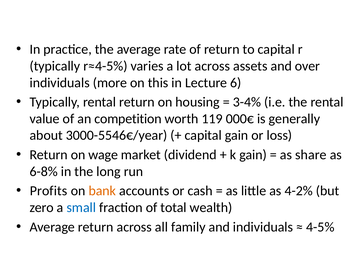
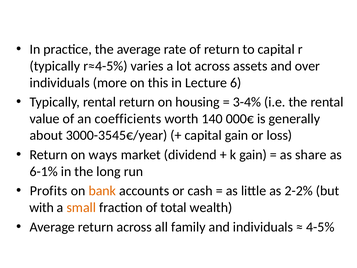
competition: competition -> coefficients (128, 119)
119: 119 -> 140 (212, 119)
3000-5546€/year: 3000-5546€/year -> 3000-3545€/year (117, 135)
wage: wage -> ways (103, 155)
6-8%: 6-8% -> 6-1% (44, 171)
4-2%: 4-2% -> 2-2% (299, 191)
zero: zero -> with (42, 207)
small colour: blue -> orange (81, 207)
